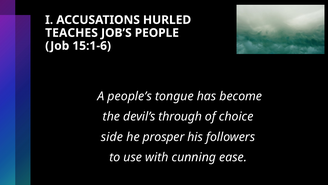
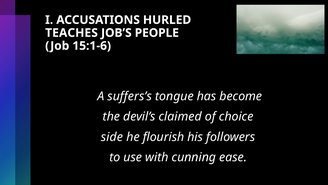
people’s: people’s -> suffers’s (130, 96)
through: through -> claimed (180, 116)
prosper: prosper -> flourish (164, 137)
